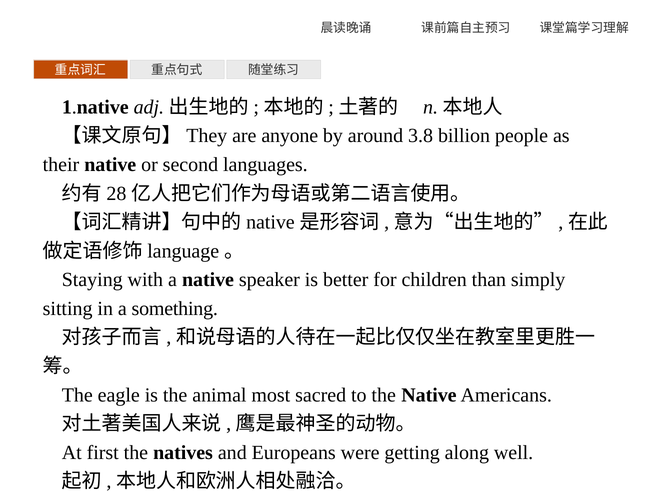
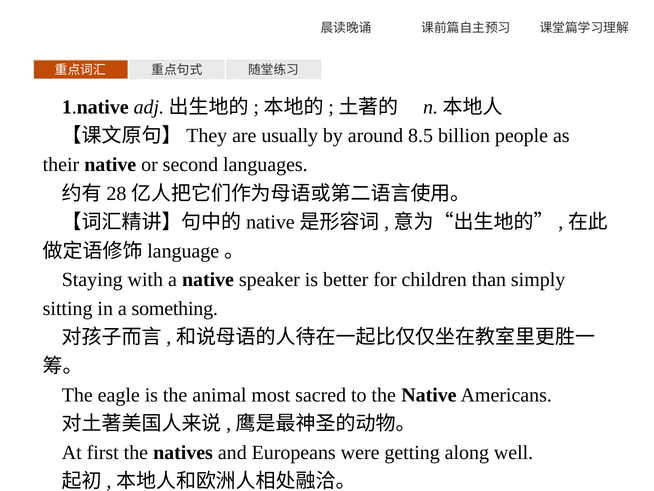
anyone: anyone -> usually (290, 136)
3.8: 3.8 -> 8.5 (421, 136)
